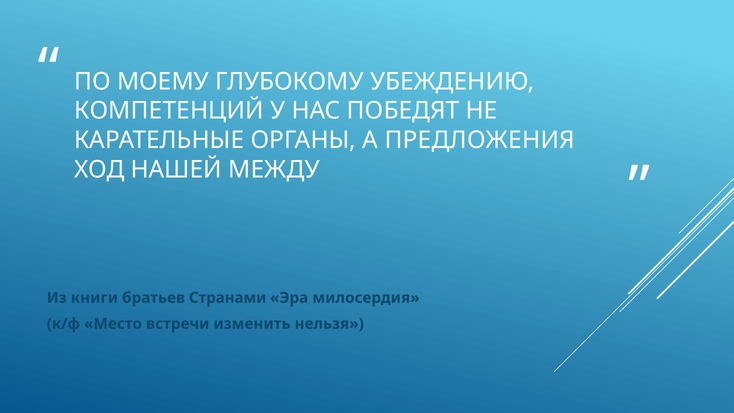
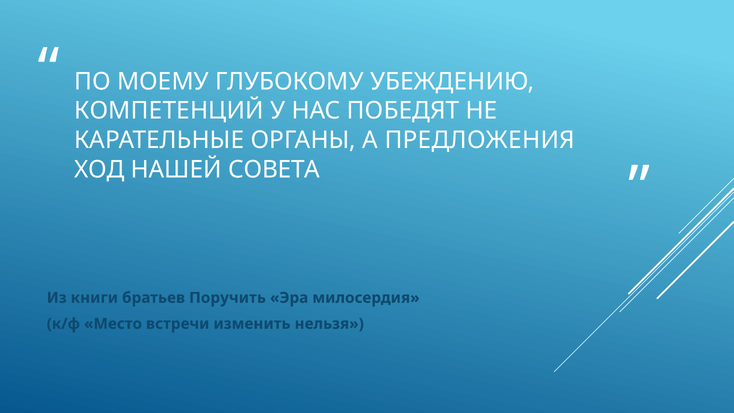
МЕЖДУ: МЕЖДУ -> СОВЕТА (274, 170)
Странами: Странами -> Поручить (228, 298)
